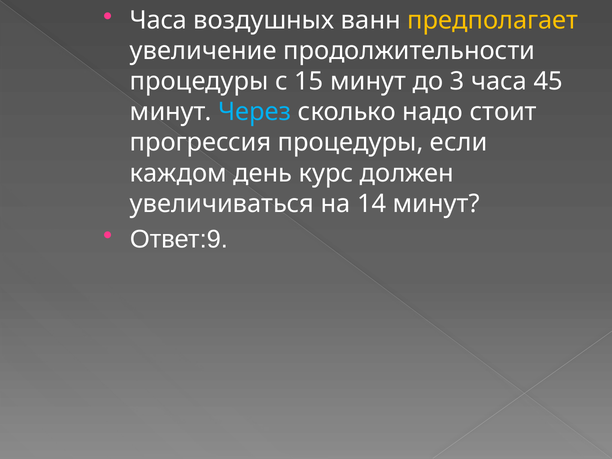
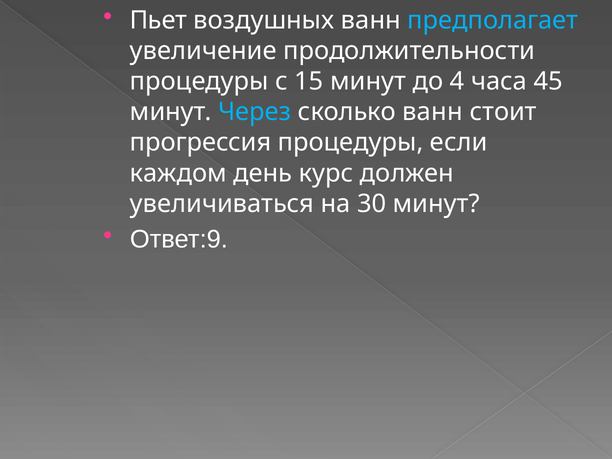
Часа: Часа -> Пьет (158, 20)
предполагает colour: yellow -> light blue (493, 20)
3: 3 -> 4 (457, 81)
сколько надо: надо -> ванн (433, 112)
14: 14 -> 30 (372, 204)
